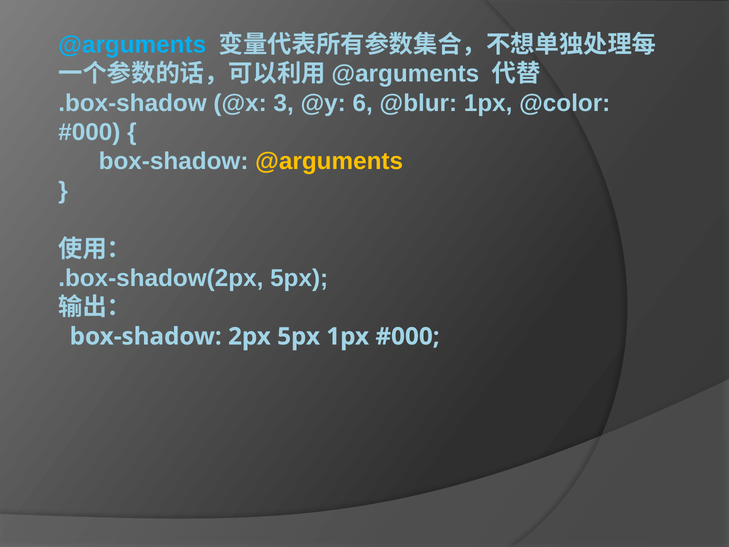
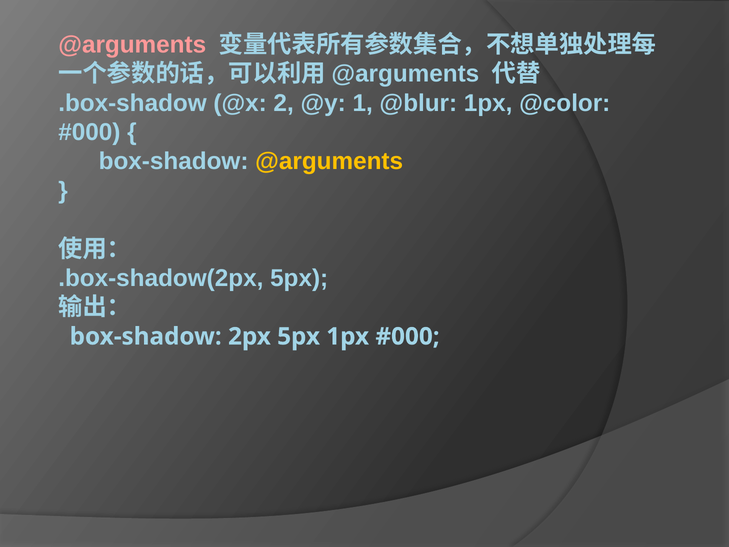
@arguments colour: light blue -> pink (132, 45)
3: 3 -> 2 (284, 103)
6: 6 -> 1 (363, 103)
